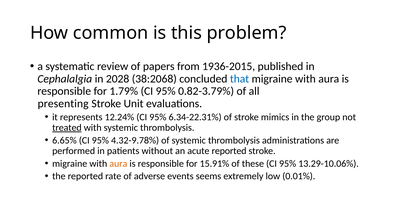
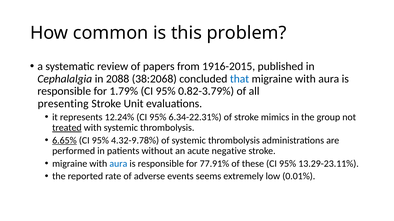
1936-2015: 1936-2015 -> 1916-2015 (229, 67)
2028: 2028 -> 2088 (118, 79)
6.65% underline: none -> present (64, 141)
acute reported: reported -> negative (229, 151)
aura colour: orange -> blue (118, 164)
15.91%: 15.91% -> 77.91% (214, 164)
13.29-10.06%: 13.29-10.06% -> 13.29-23.11% (329, 164)
